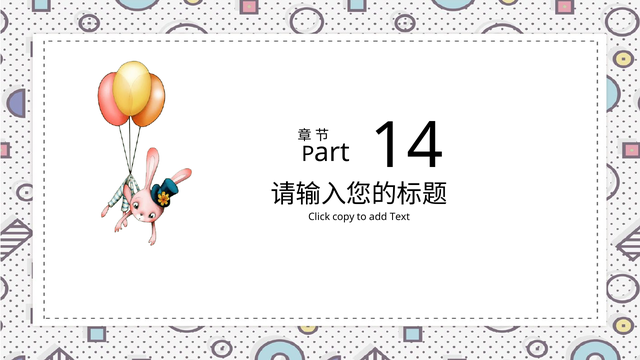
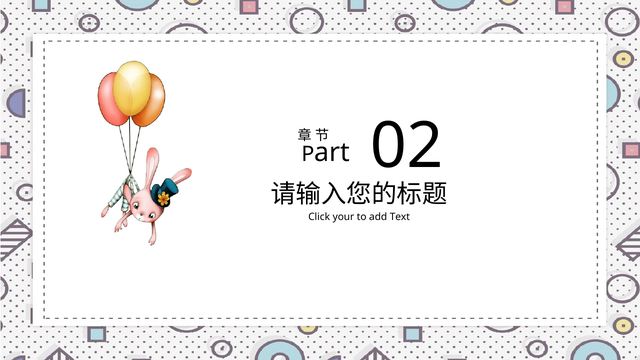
14: 14 -> 02 (407, 146)
copy: copy -> your (343, 217)
